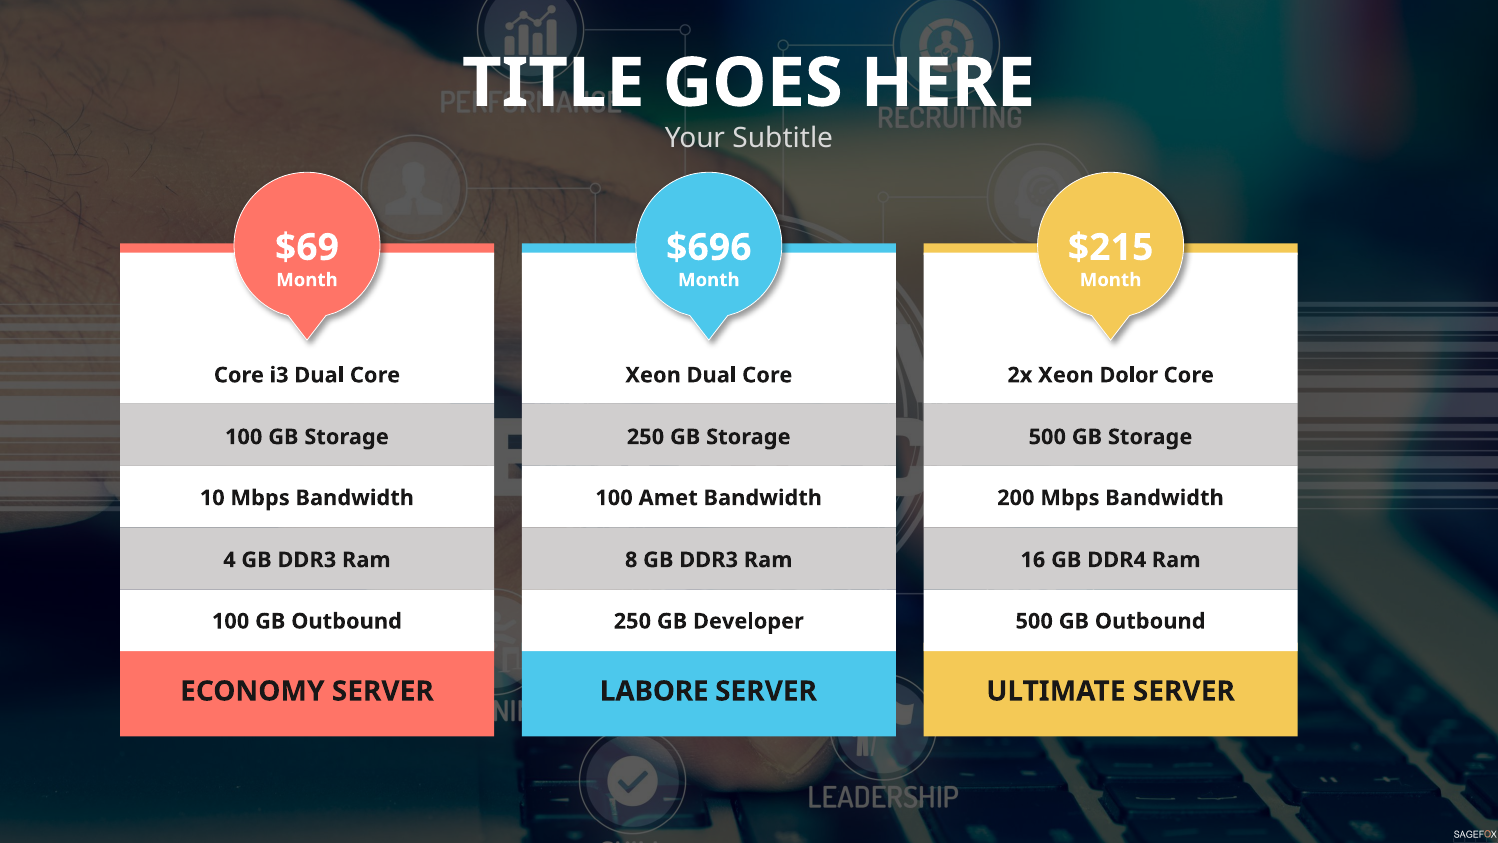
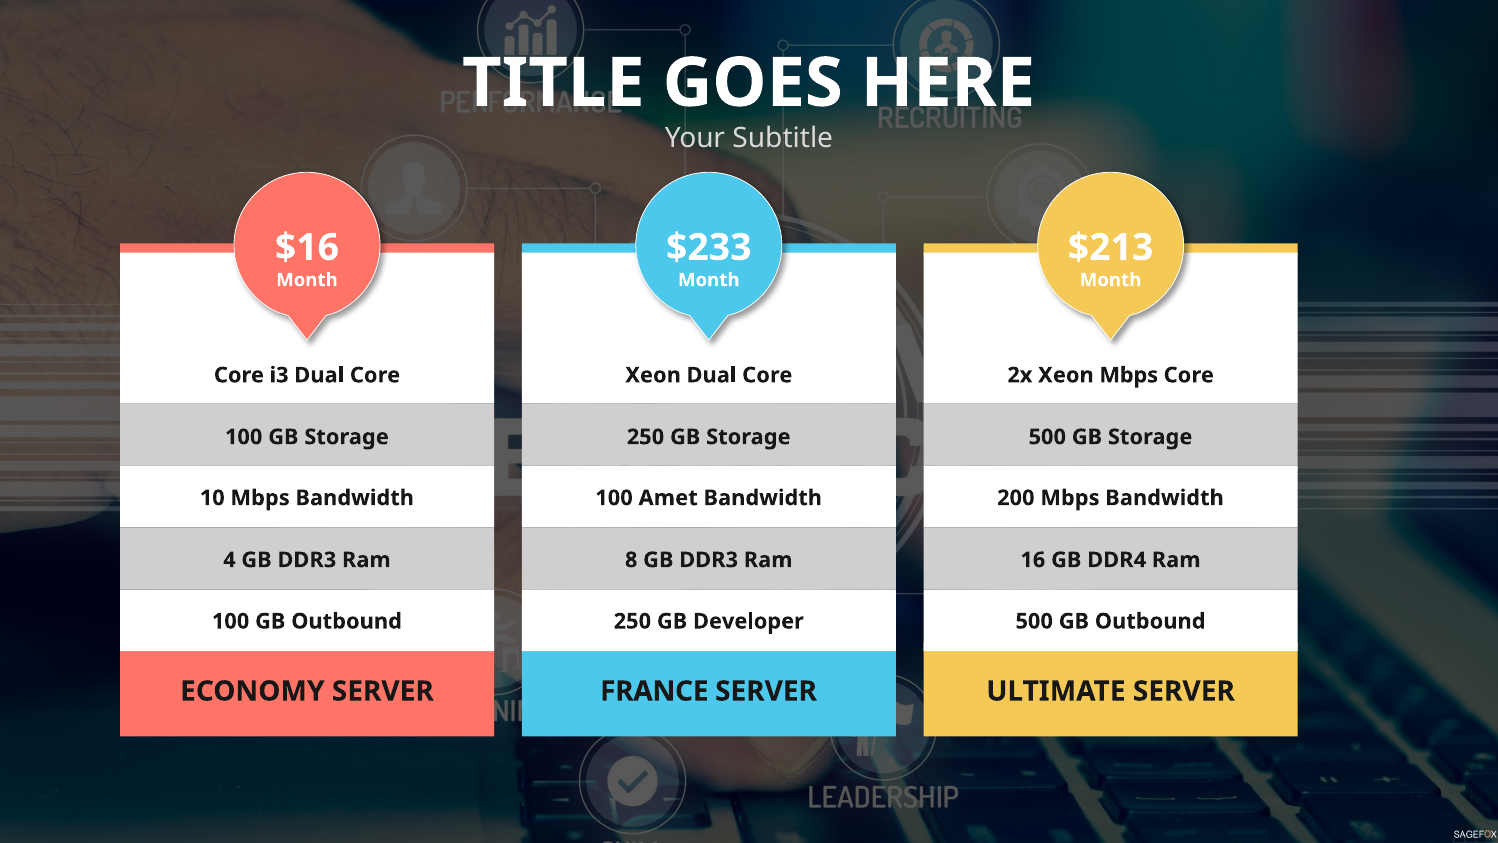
$69: $69 -> $16 (307, 247)
$696: $696 -> $233 (709, 247)
$215: $215 -> $213 (1111, 247)
Xeon Dolor: Dolor -> Mbps (1129, 375)
LABORE: LABORE -> FRANCE (654, 691)
